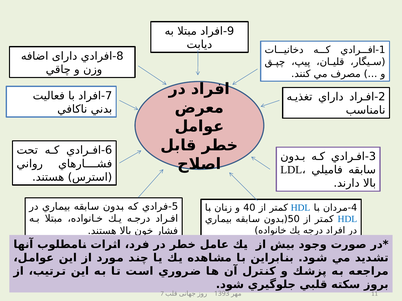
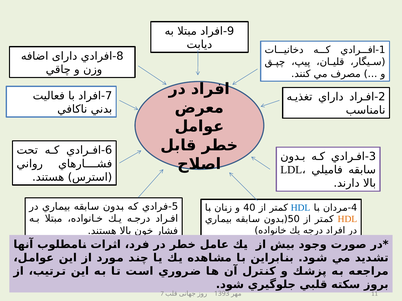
HDL colour: blue -> orange (347, 219)
